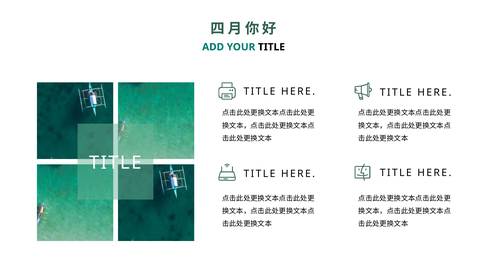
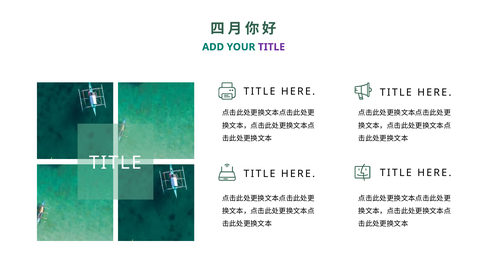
TITLE colour: black -> purple (271, 47)
